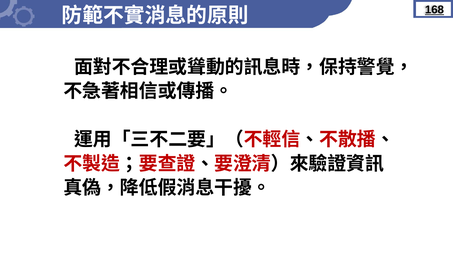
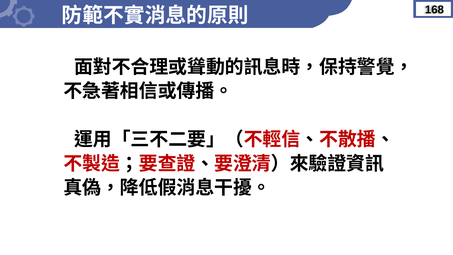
168 underline: present -> none (434, 10)
